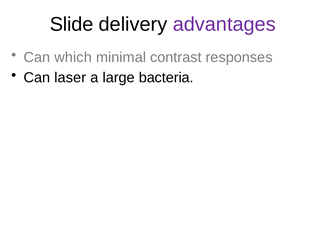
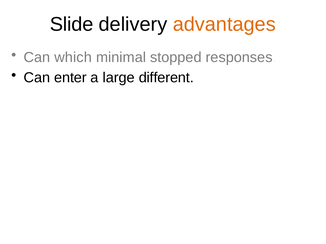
advantages colour: purple -> orange (224, 24)
contrast: contrast -> stopped (176, 58)
laser: laser -> enter (70, 78)
bacteria: bacteria -> different (166, 78)
